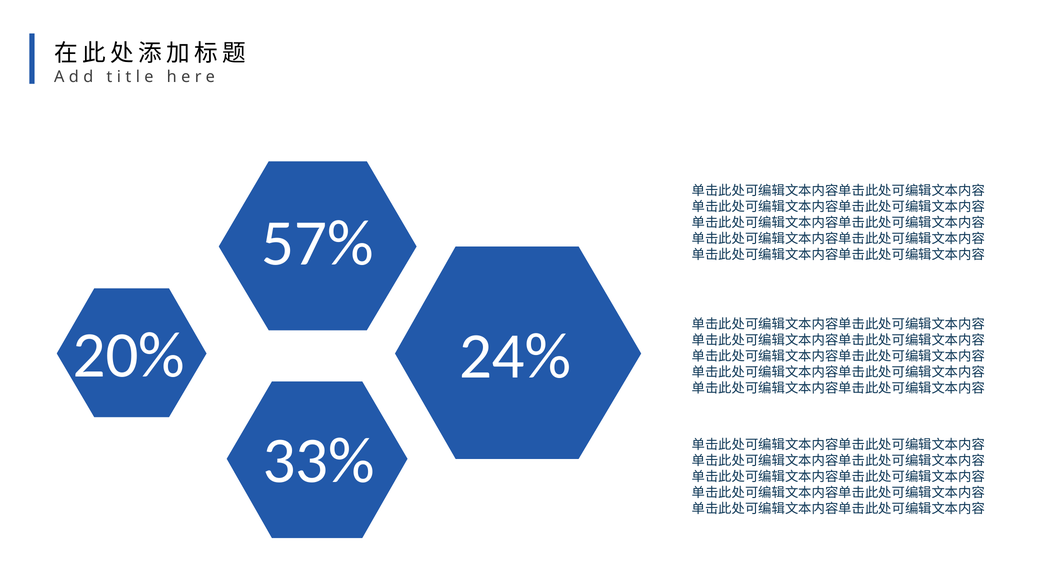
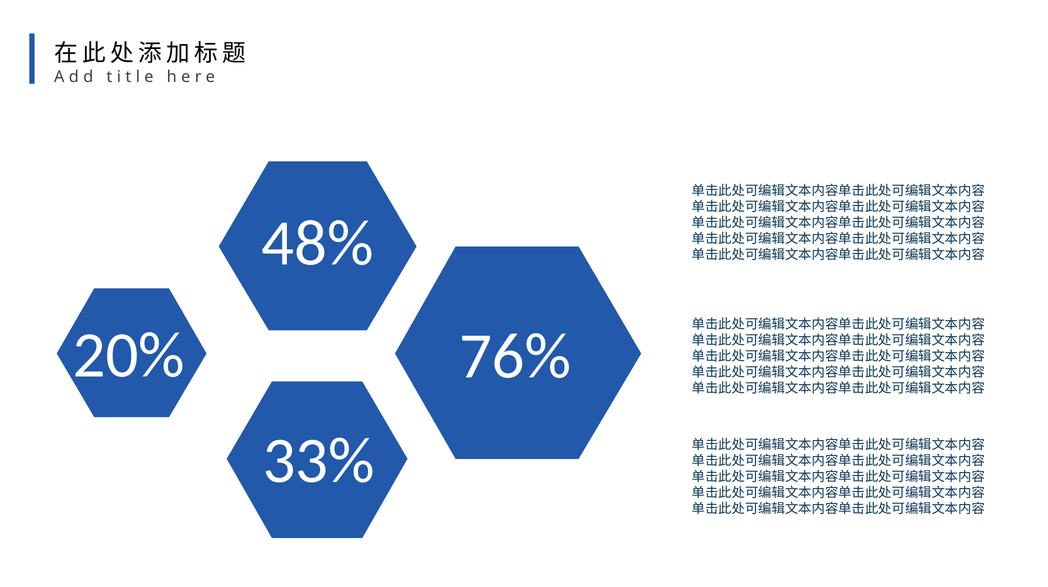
57%: 57% -> 48% (318, 243)
24%: 24% -> 76% (515, 356)
